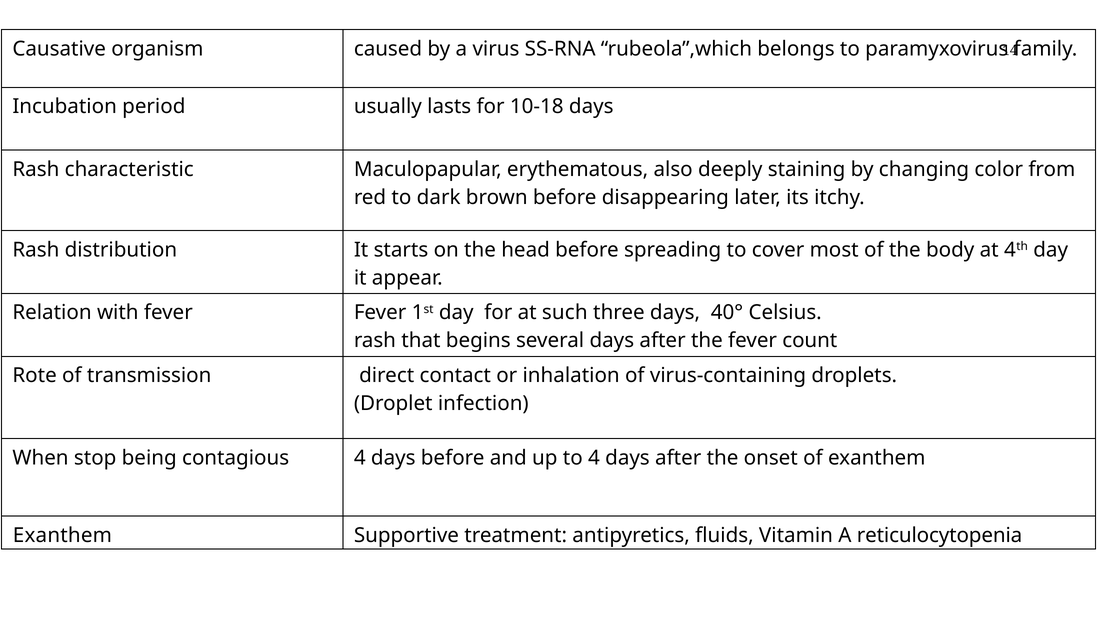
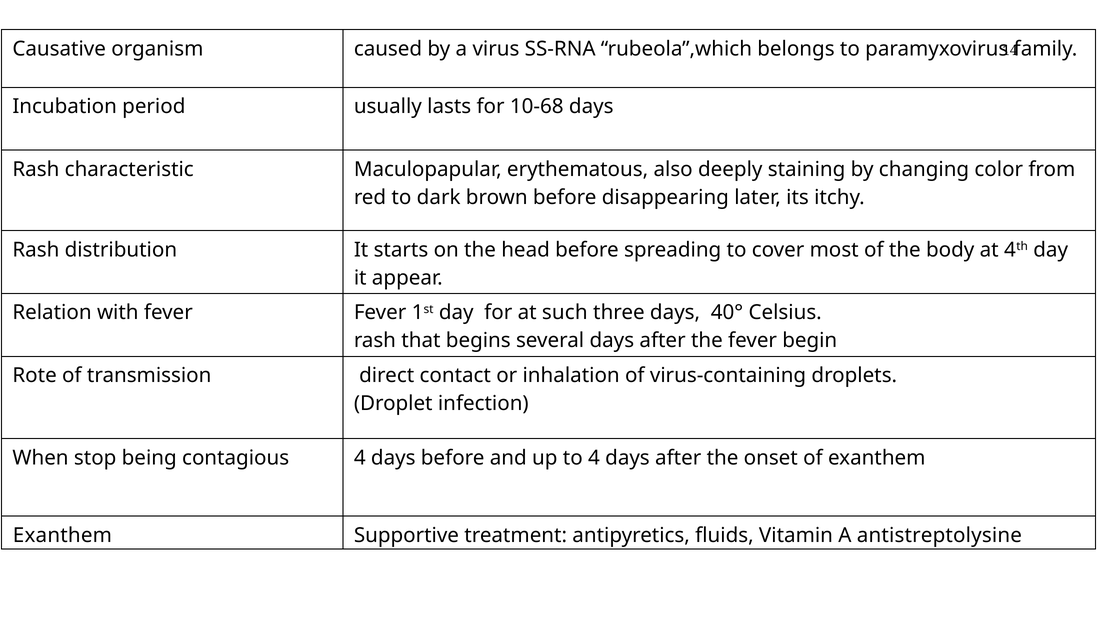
10-18: 10-18 -> 10-68 (537, 107)
count: count -> begin (810, 341)
reticulocytopenia: reticulocytopenia -> antistreptolysine (939, 536)
